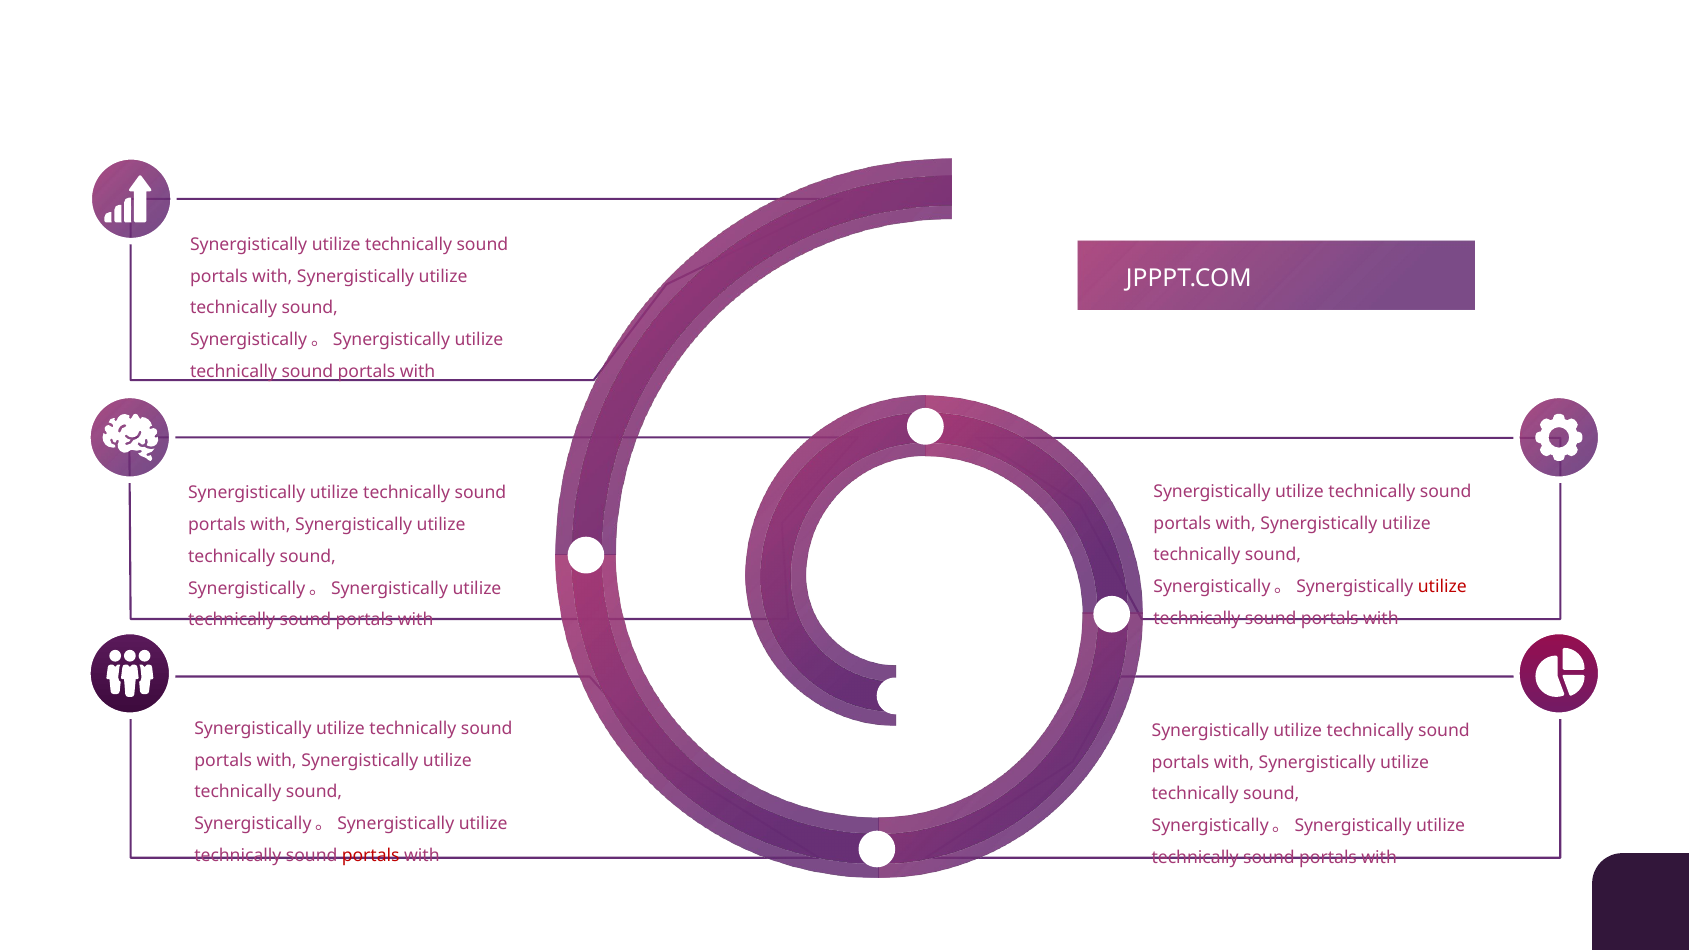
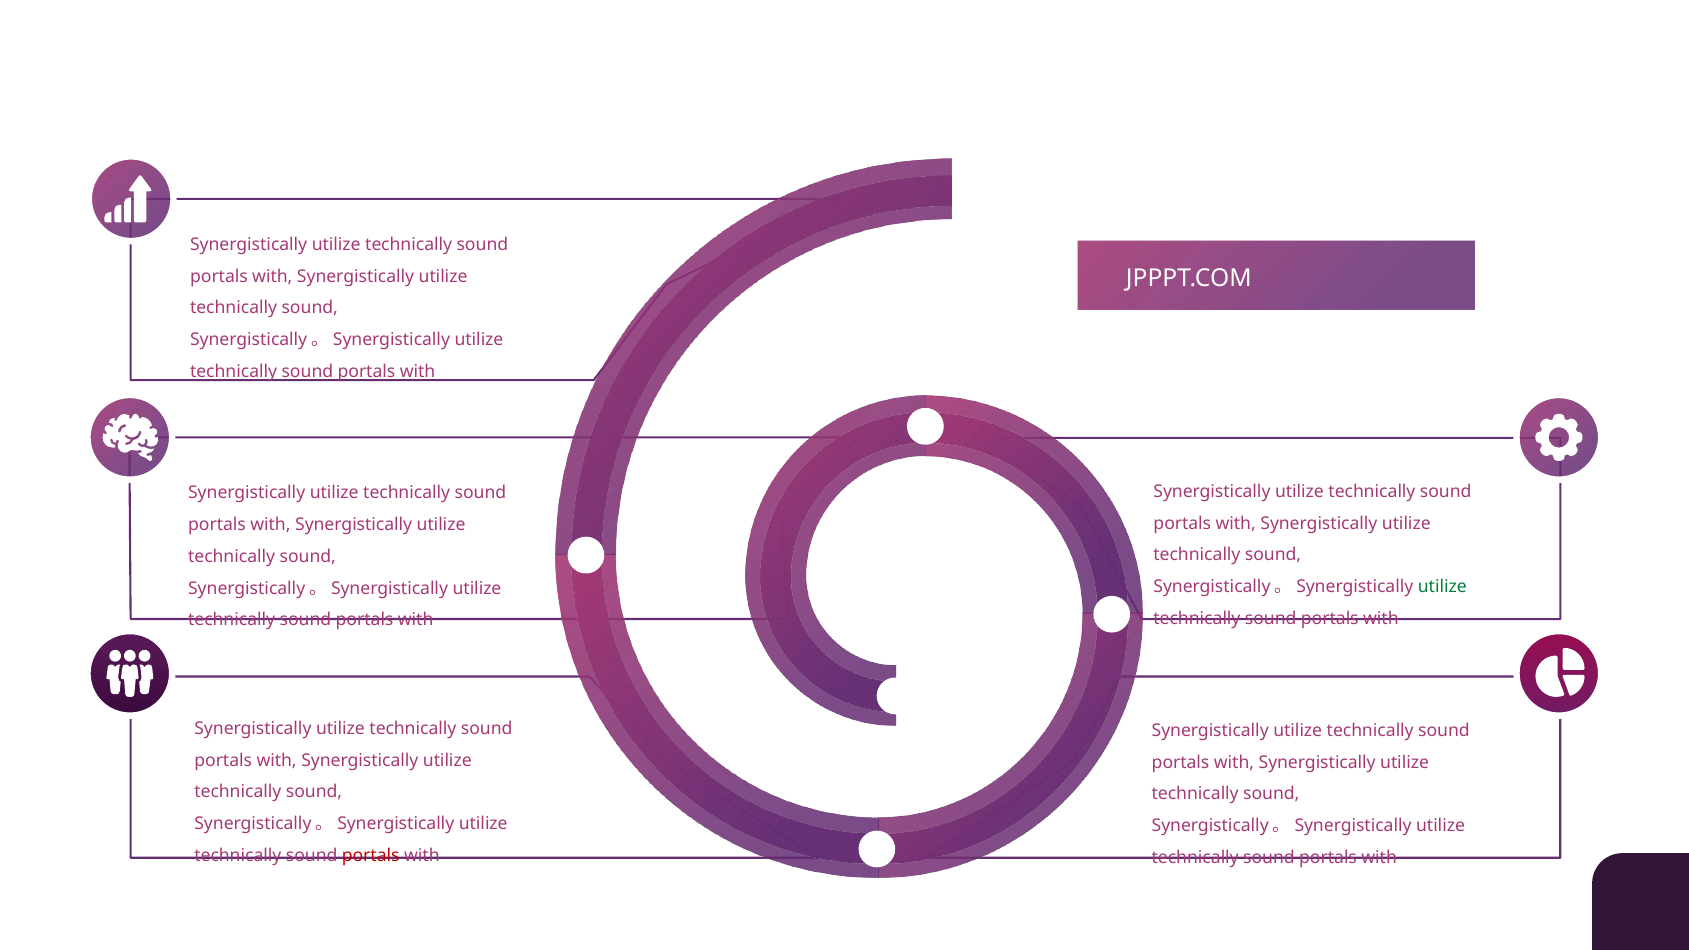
utilize colour: red -> green (1442, 587)
